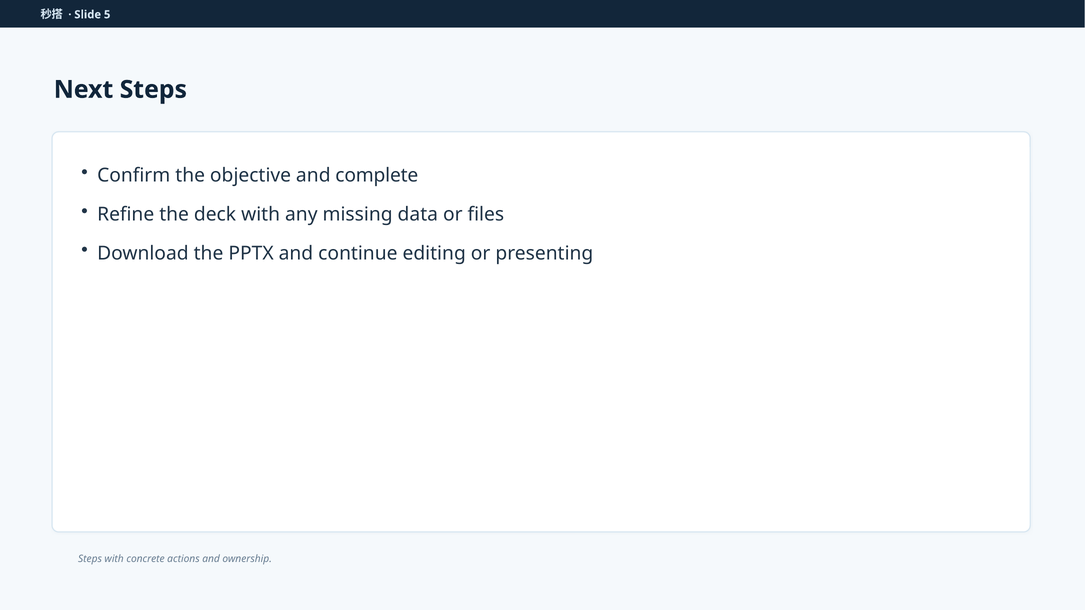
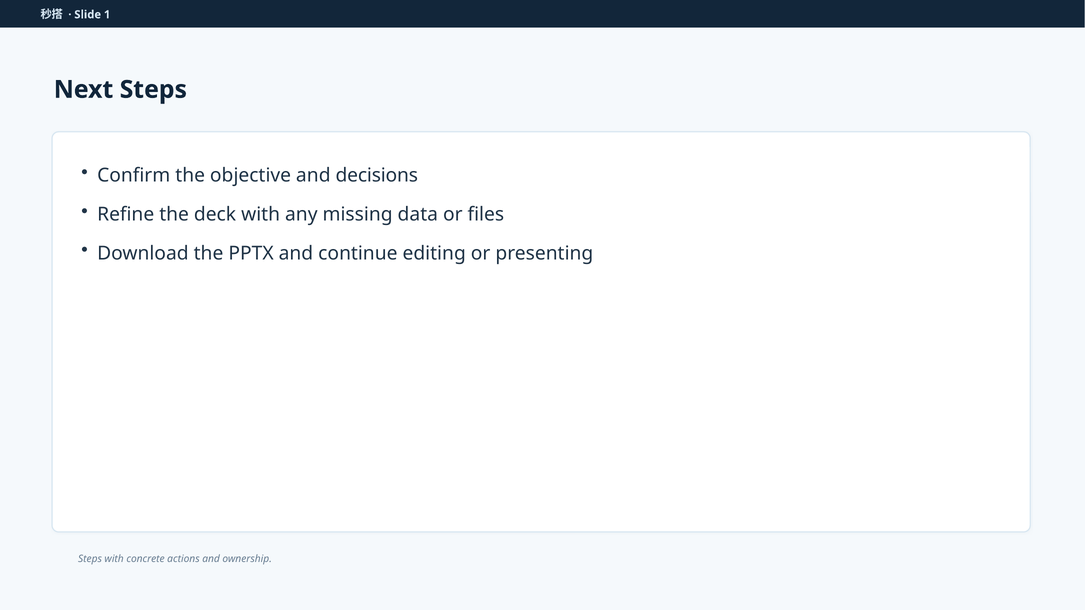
5: 5 -> 1 (107, 15)
complete: complete -> decisions (377, 176)
